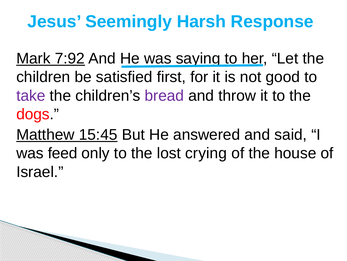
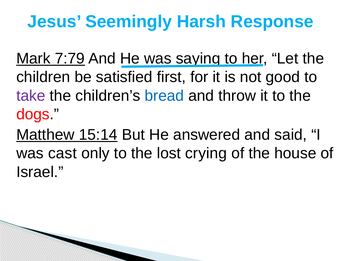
7:92: 7:92 -> 7:79 (70, 58)
bread colour: purple -> blue (164, 95)
15:45: 15:45 -> 15:14 (98, 134)
feed: feed -> cast (62, 153)
